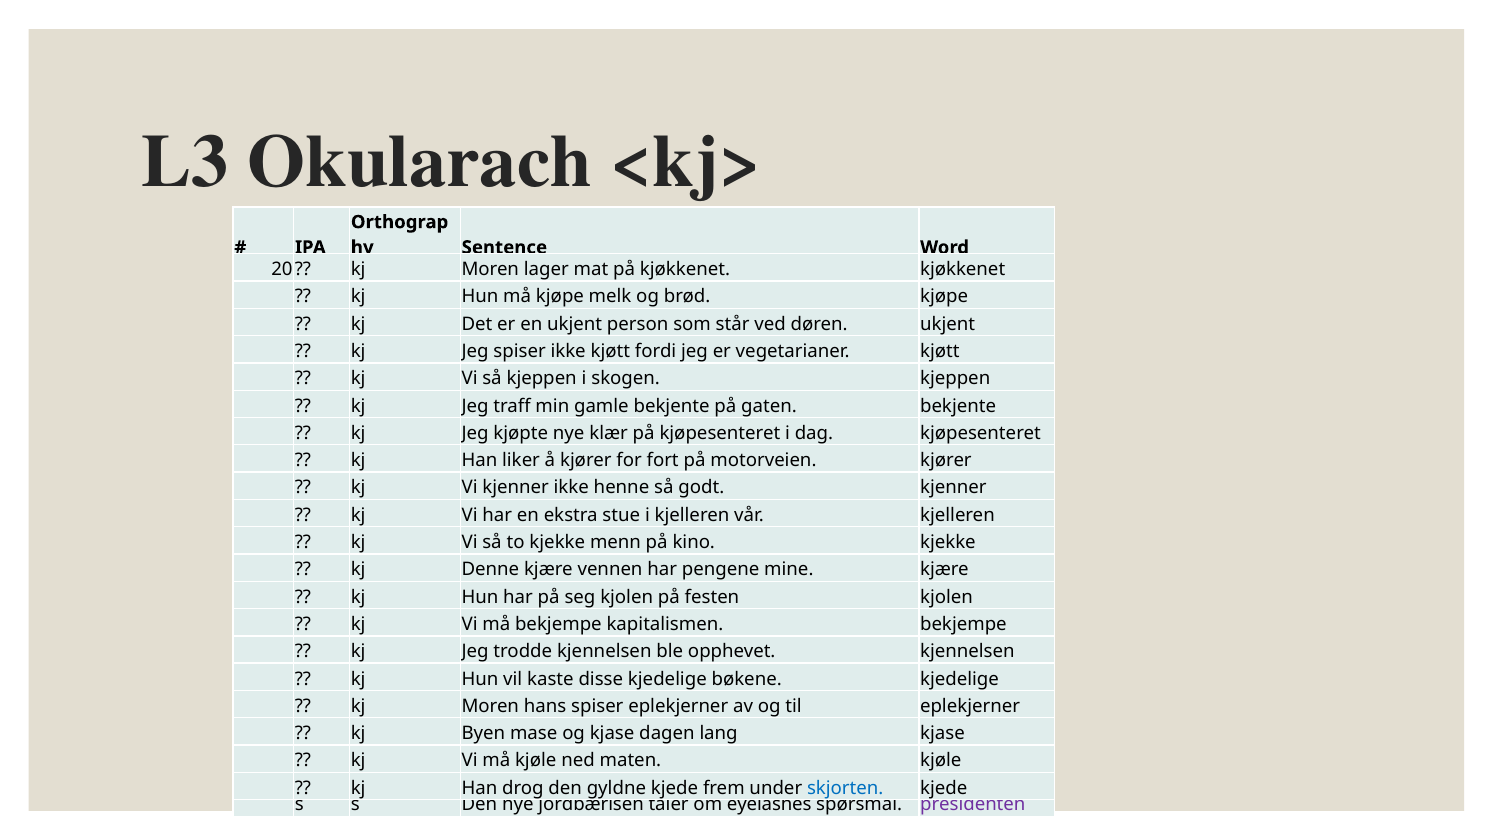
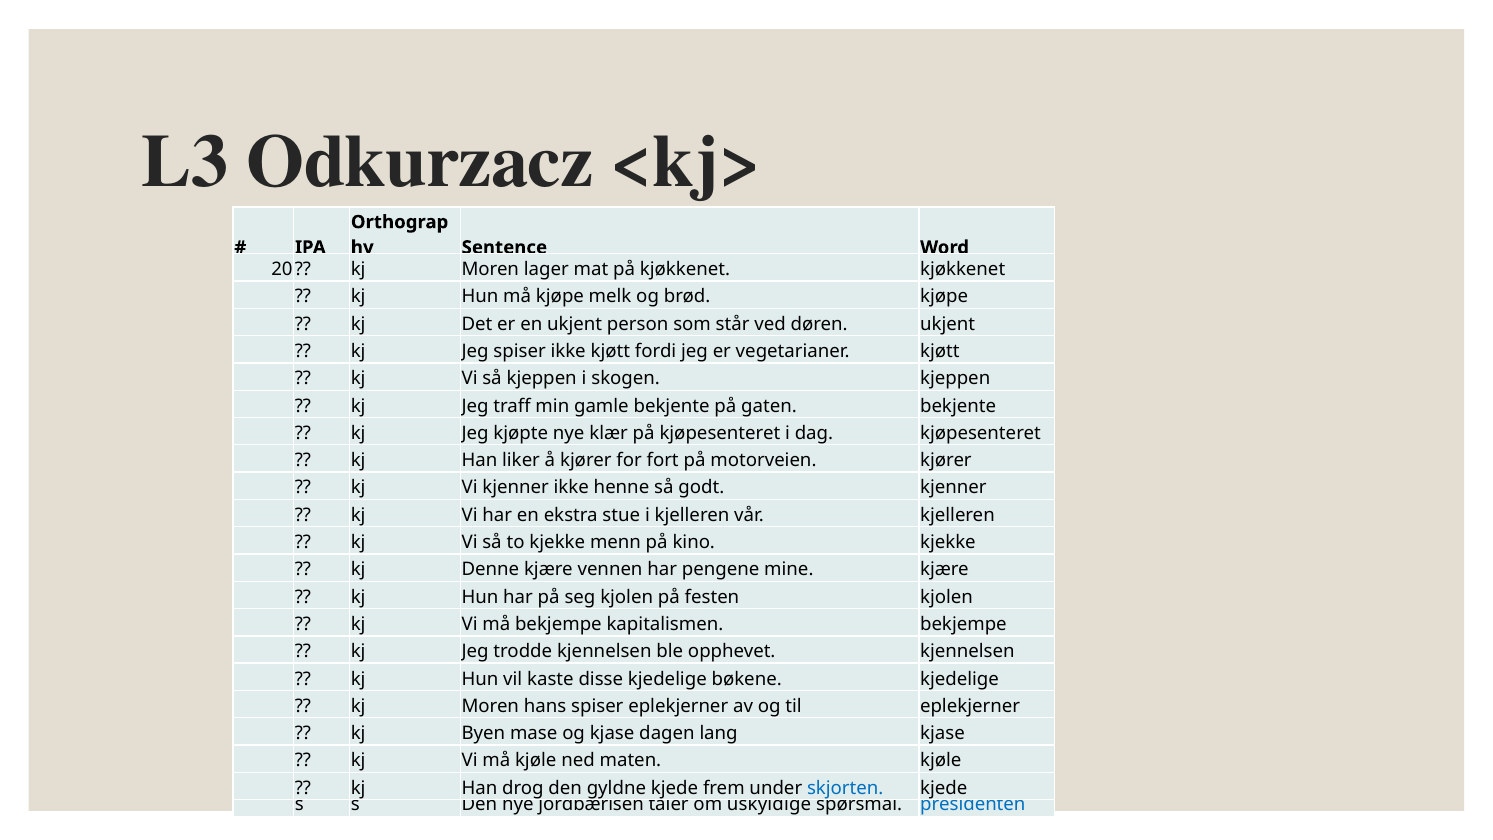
Okularach: Okularach -> Odkurzacz (420, 162)
eyelashes: eyelashes -> uskyldige (769, 804)
presidenten colour: purple -> blue (973, 804)
